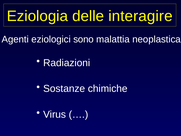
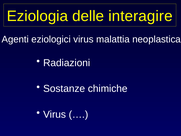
eziologici sono: sono -> virus (83, 39)
